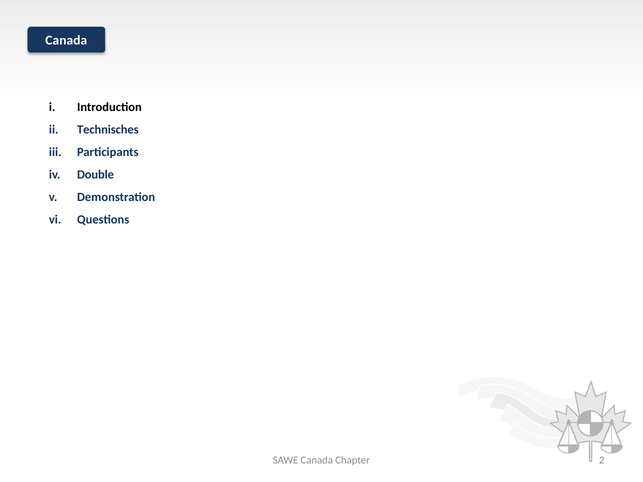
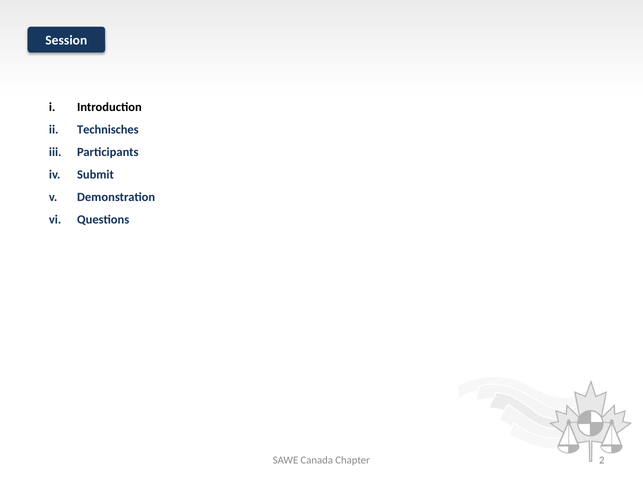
Canada: Canada -> Session (66, 41)
Double: Double -> Submit (95, 175)
